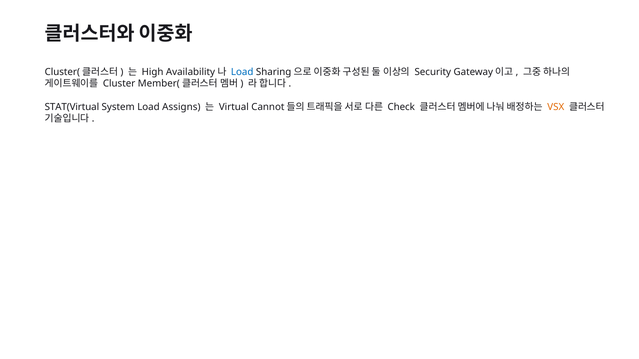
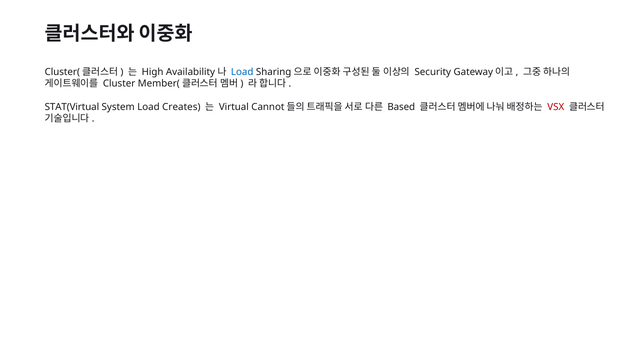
Assigns: Assigns -> Creates (181, 107)
Check: Check -> Based (401, 107)
VSX colour: orange -> red (556, 107)
